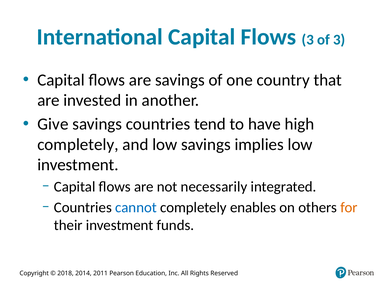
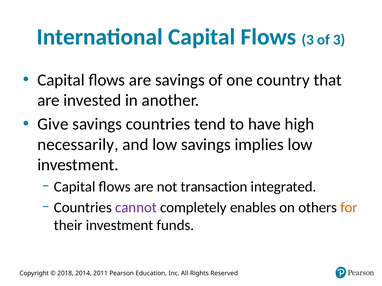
completely: completely -> necessarily (78, 145)
necessarily: necessarily -> transaction (214, 187)
cannot colour: blue -> purple (136, 208)
